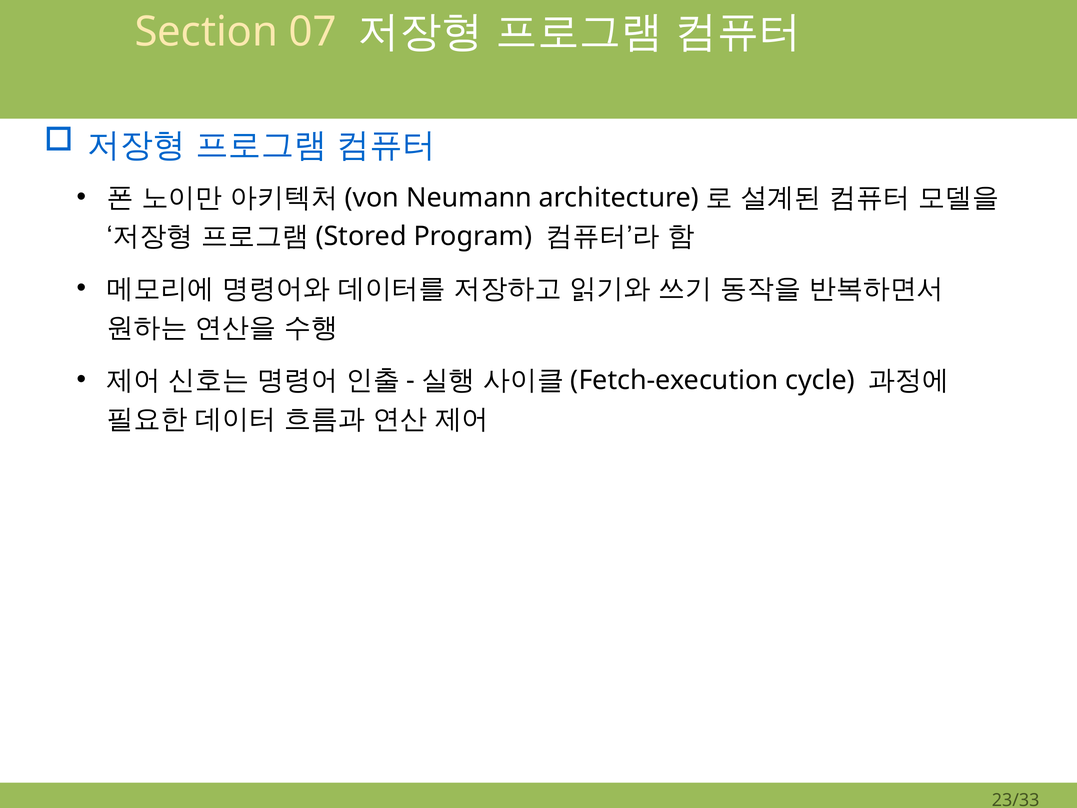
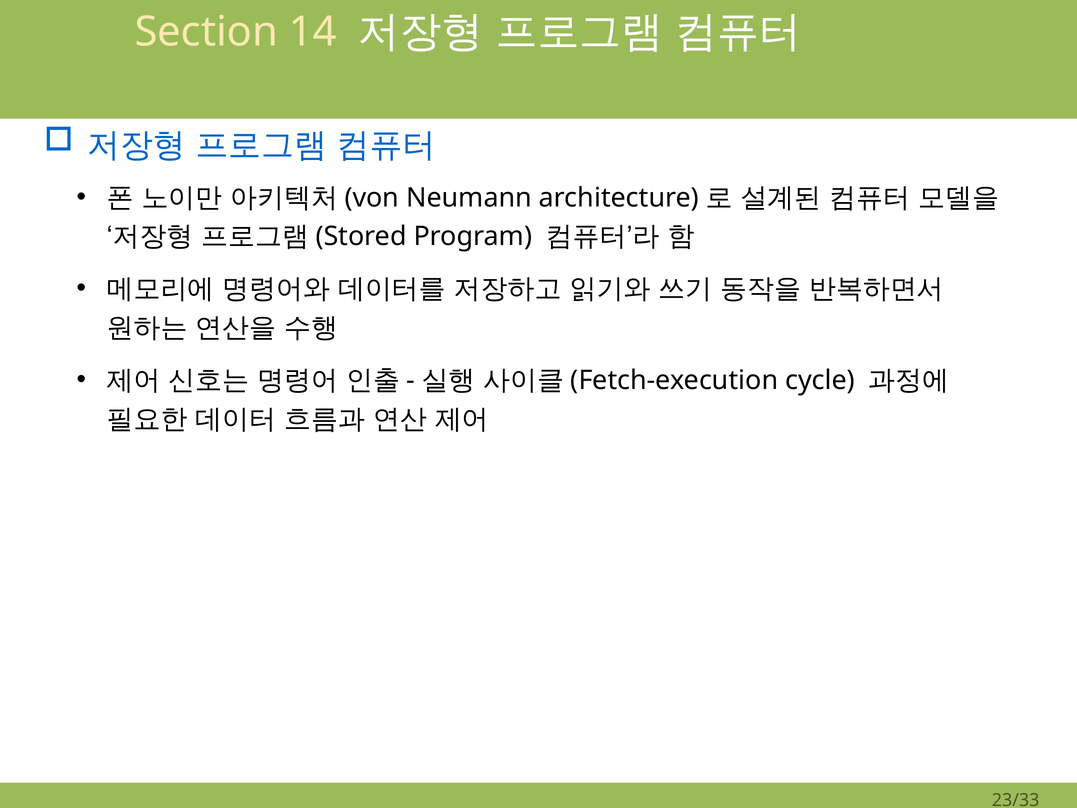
07: 07 -> 14 (313, 32)
